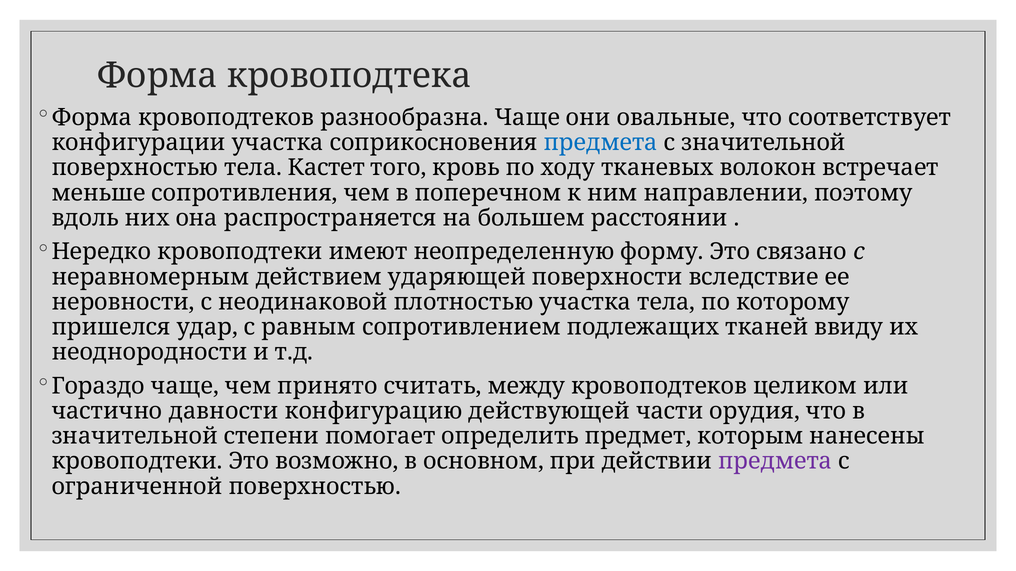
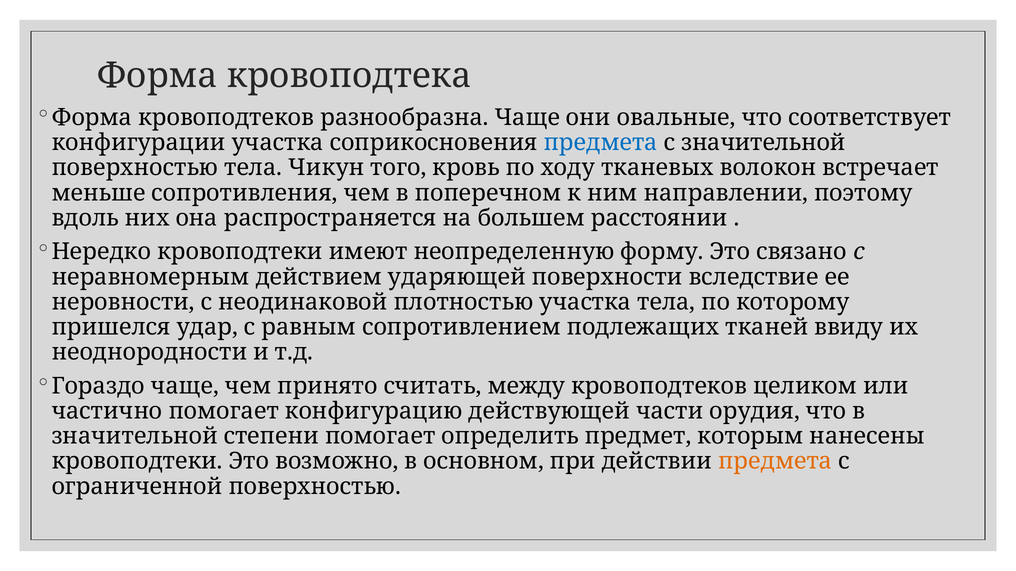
Кастет: Кастет -> Чикун (326, 168)
частично давности: давности -> помогает (224, 411)
предмета colour: purple -> orange (775, 462)
